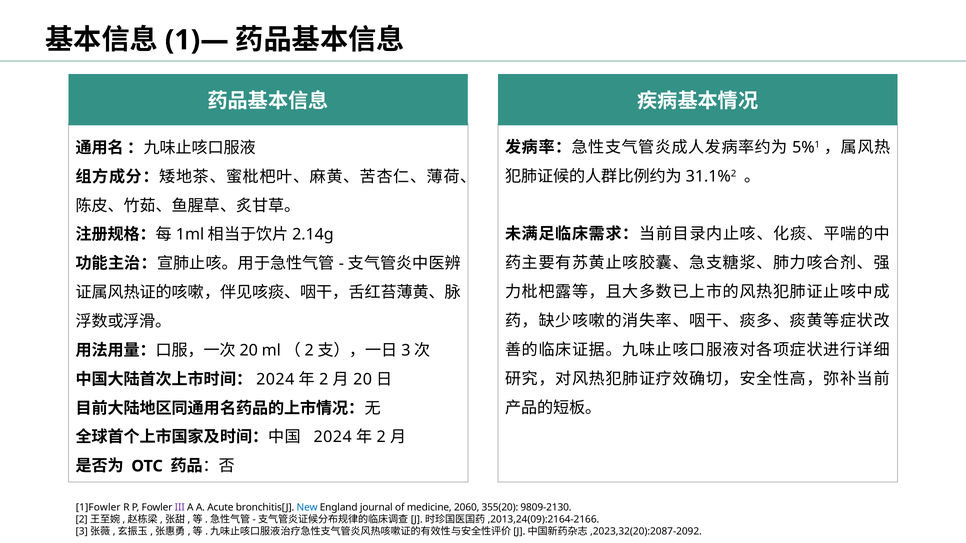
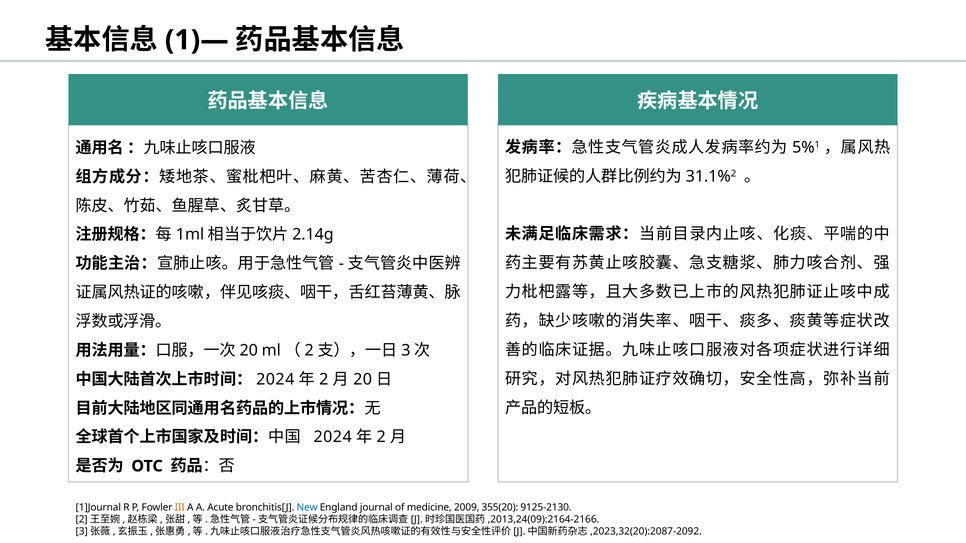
1]Fowler: 1]Fowler -> 1]Journal (98, 508)
III colour: purple -> orange (180, 508)
2060: 2060 -> 2009 (467, 508)
9809-2130: 9809-2130 -> 9125-2130 (546, 508)
